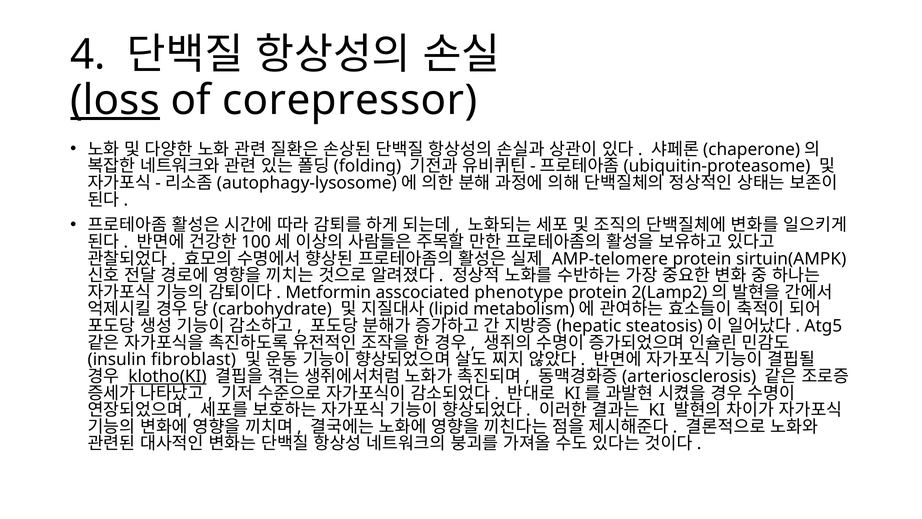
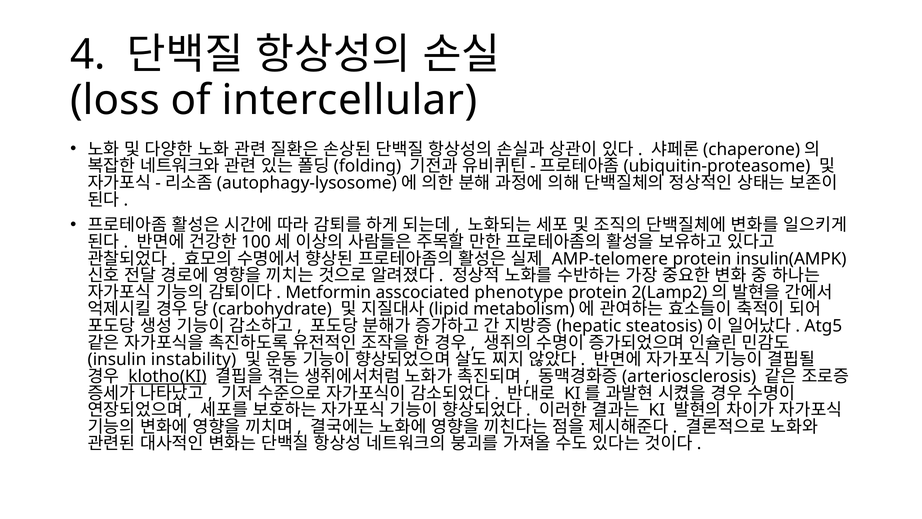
loss underline: present -> none (115, 100)
corepressor: corepressor -> intercellular (350, 100)
sirtuin(AMPK: sirtuin(AMPK -> insulin(AMPK (791, 259)
fibroblast: fibroblast -> instability (194, 359)
